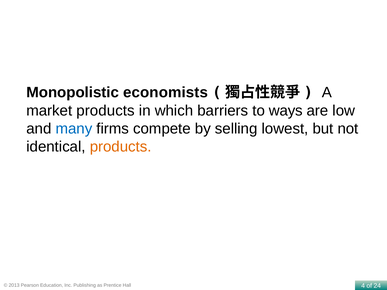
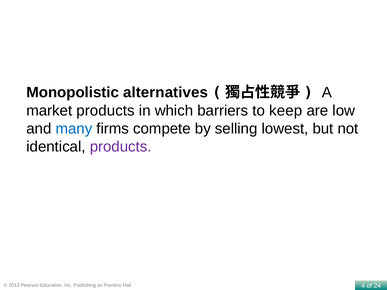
economists: economists -> alternatives (166, 93)
ways: ways -> keep (286, 111)
products colour: orange -> purple (121, 147)
